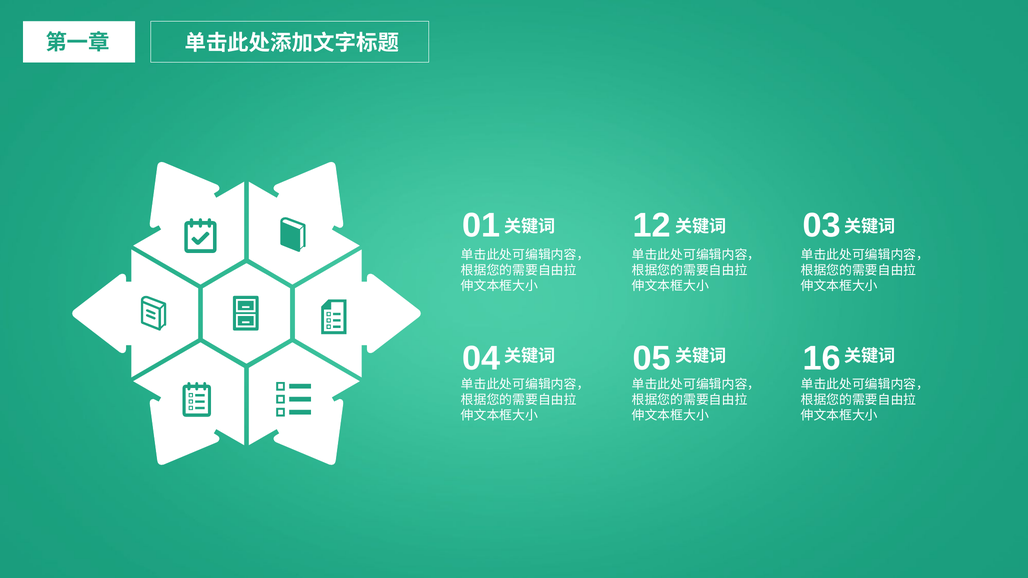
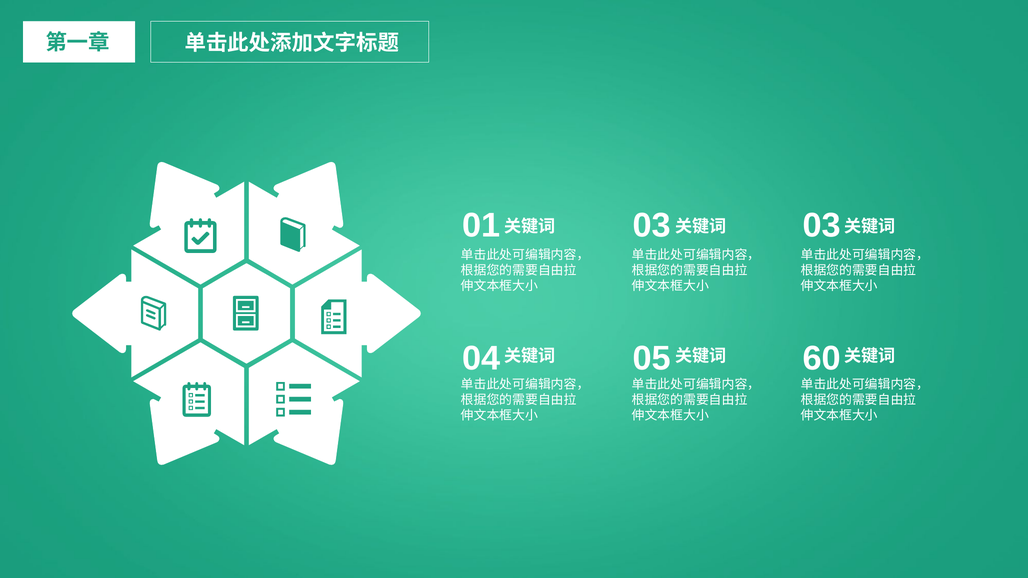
01 12: 12 -> 03 (652, 226)
16: 16 -> 60 (822, 359)
